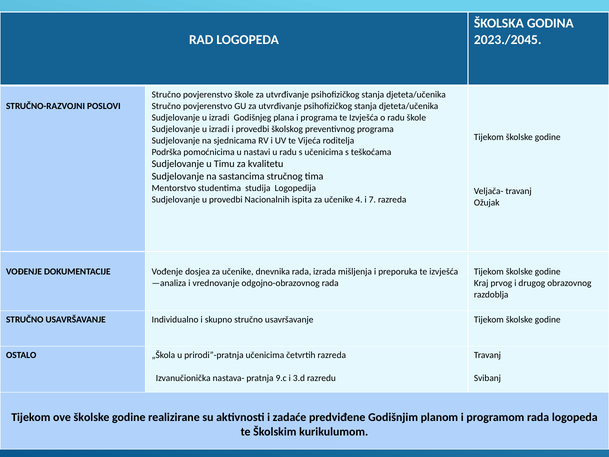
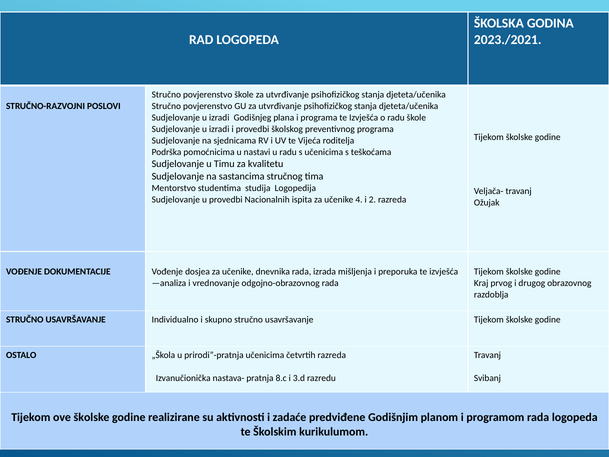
2023./2045: 2023./2045 -> 2023./2021 (508, 40)
7: 7 -> 2 (372, 200)
9.c: 9.c -> 8.c (281, 378)
